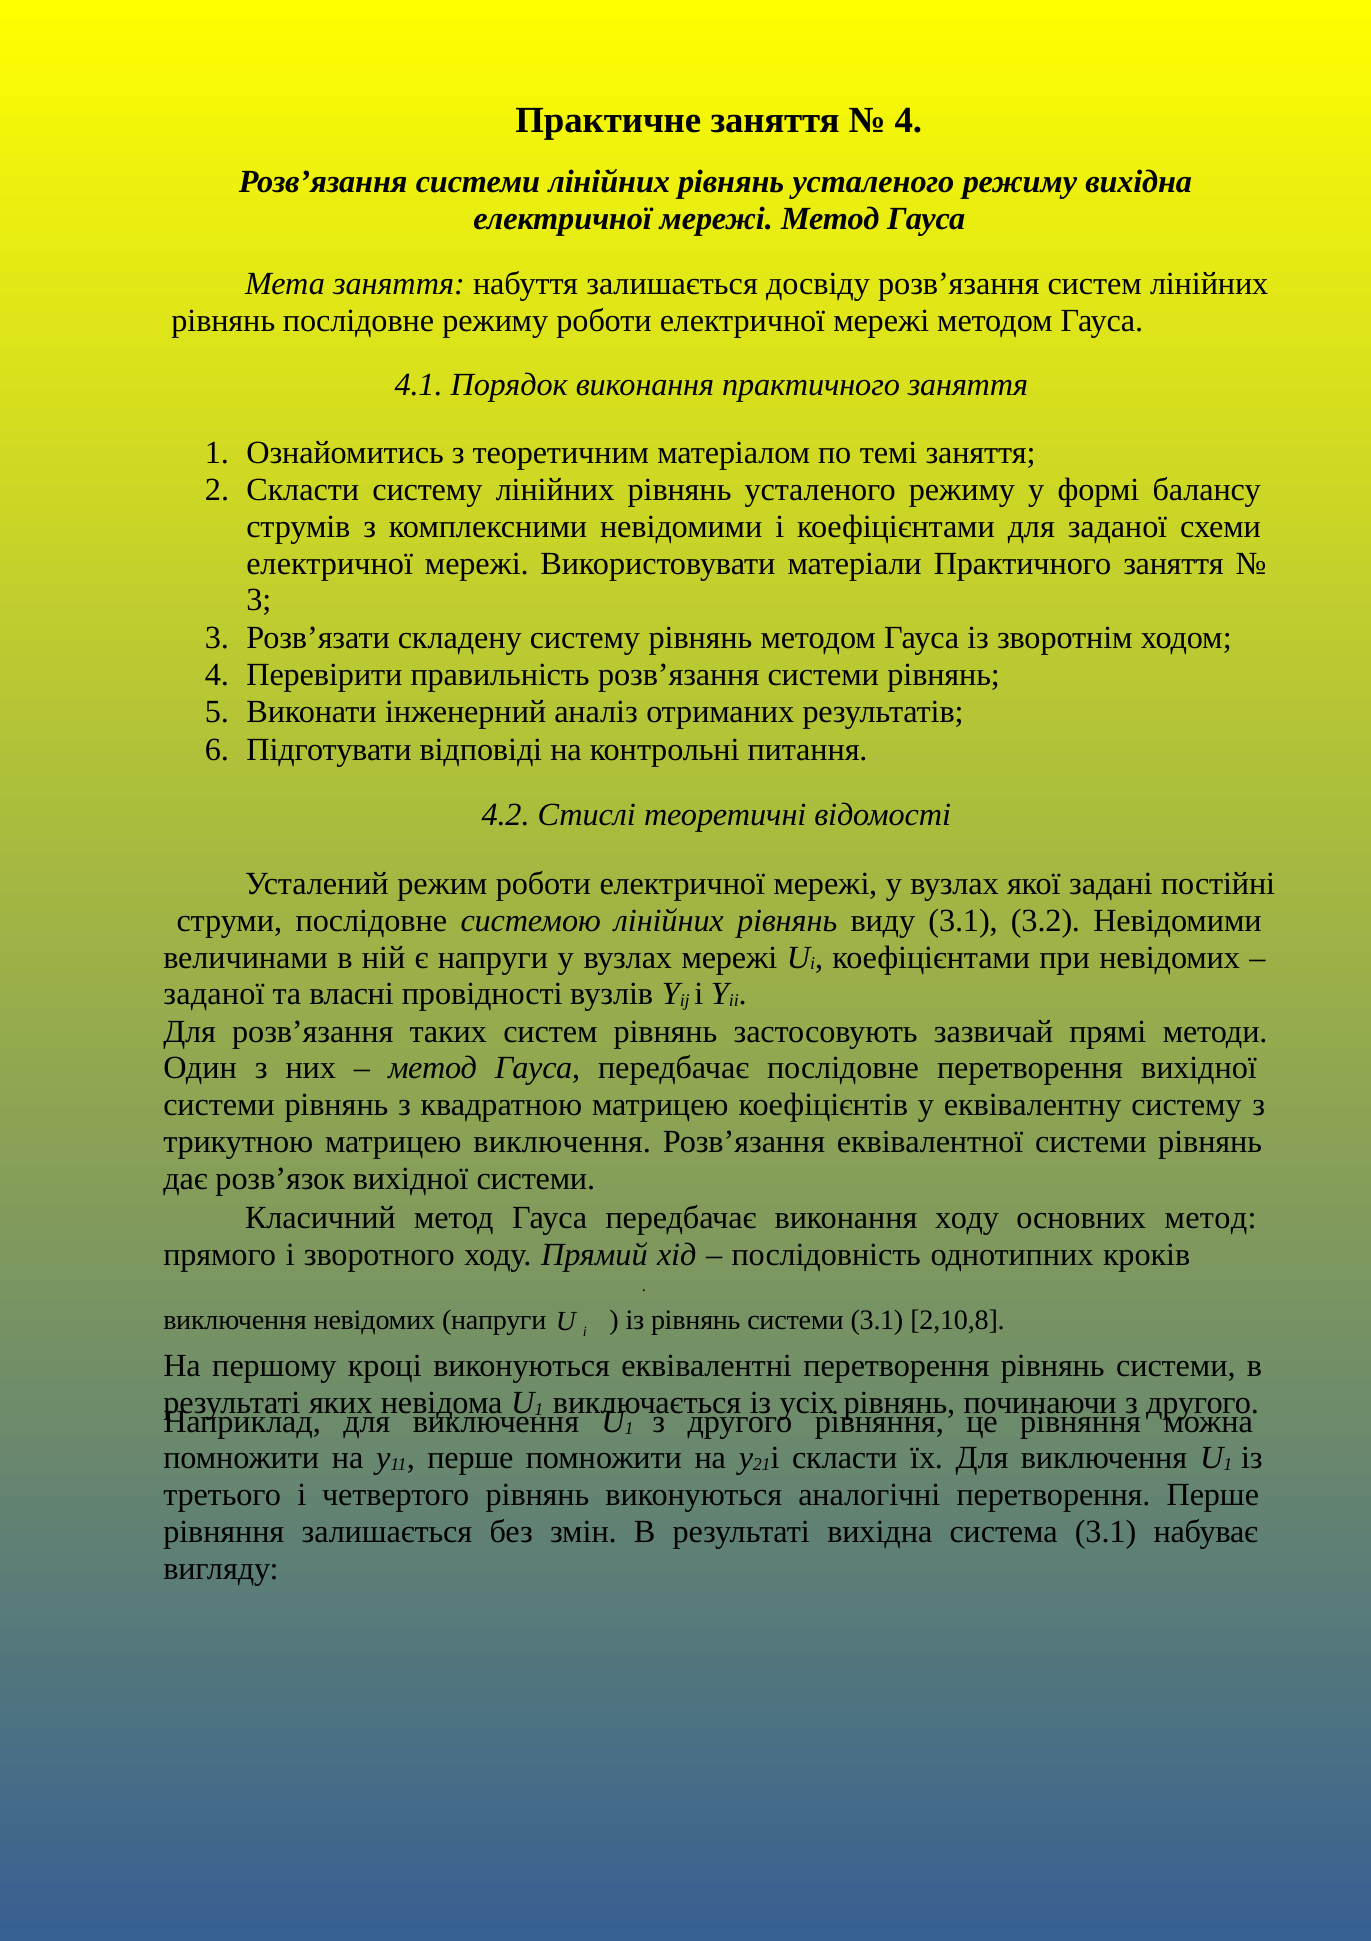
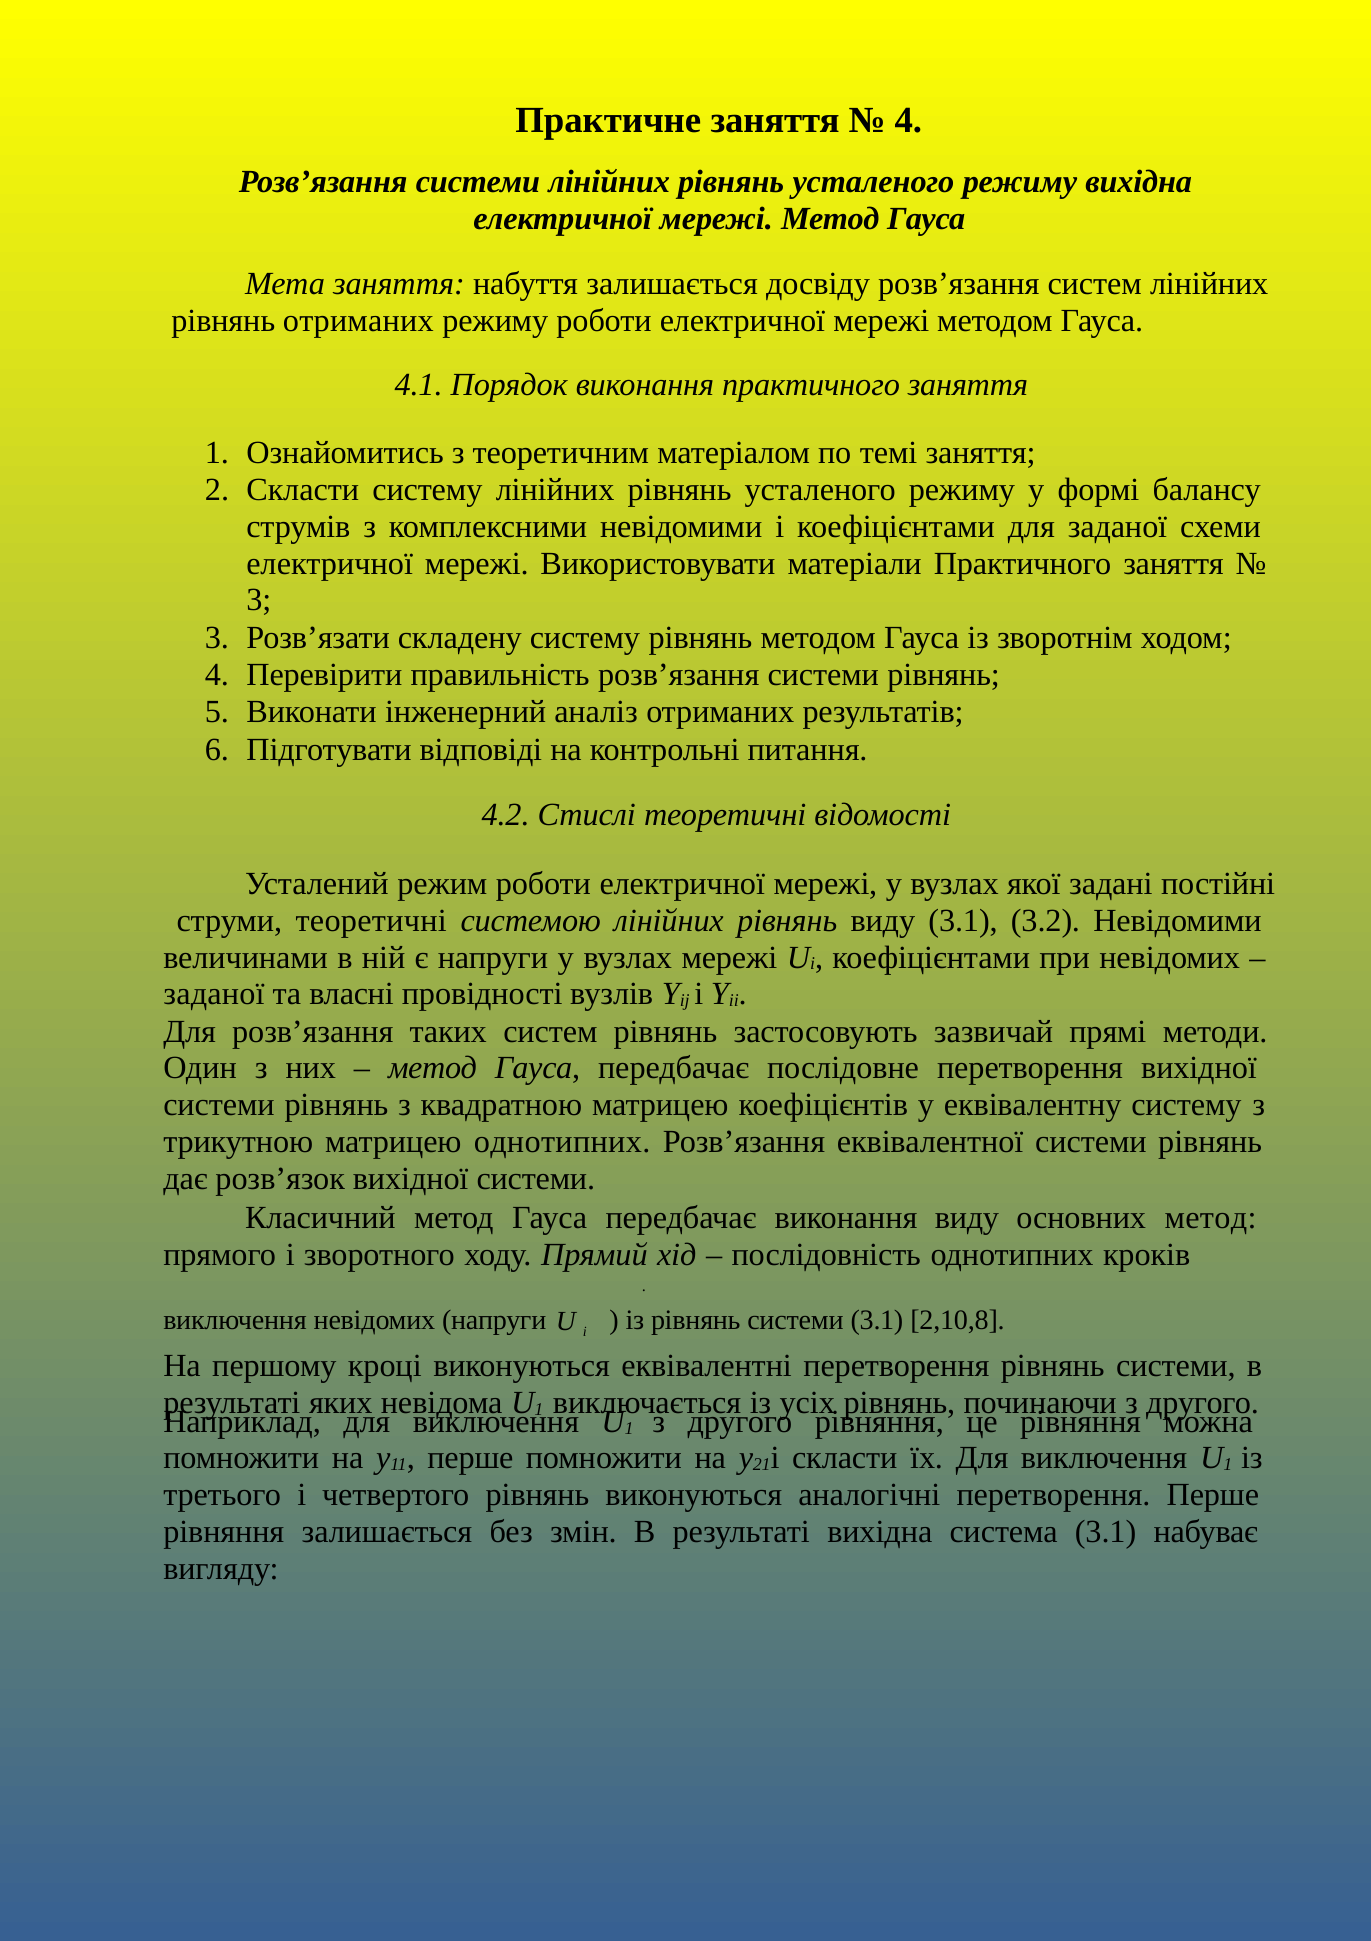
рівнянь послідовне: послідовне -> отриманих (358, 321)
струми послідовне: послідовне -> теоретичні (371, 920)
матрицею виключення: виключення -> однотипних (562, 1141)
виконання ходу: ходу -> виду (967, 1217)
